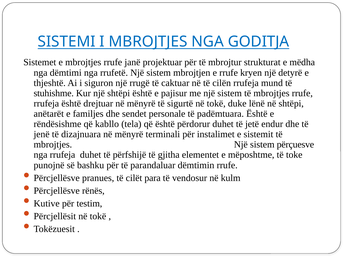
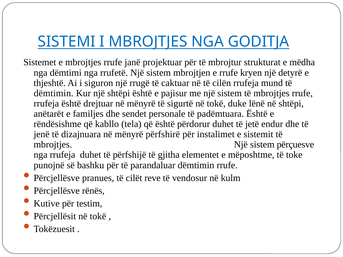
stuhishme: stuhishme -> dëmtimin (54, 93)
terminali: terminali -> përfshirë (163, 134)
para: para -> reve (153, 178)
